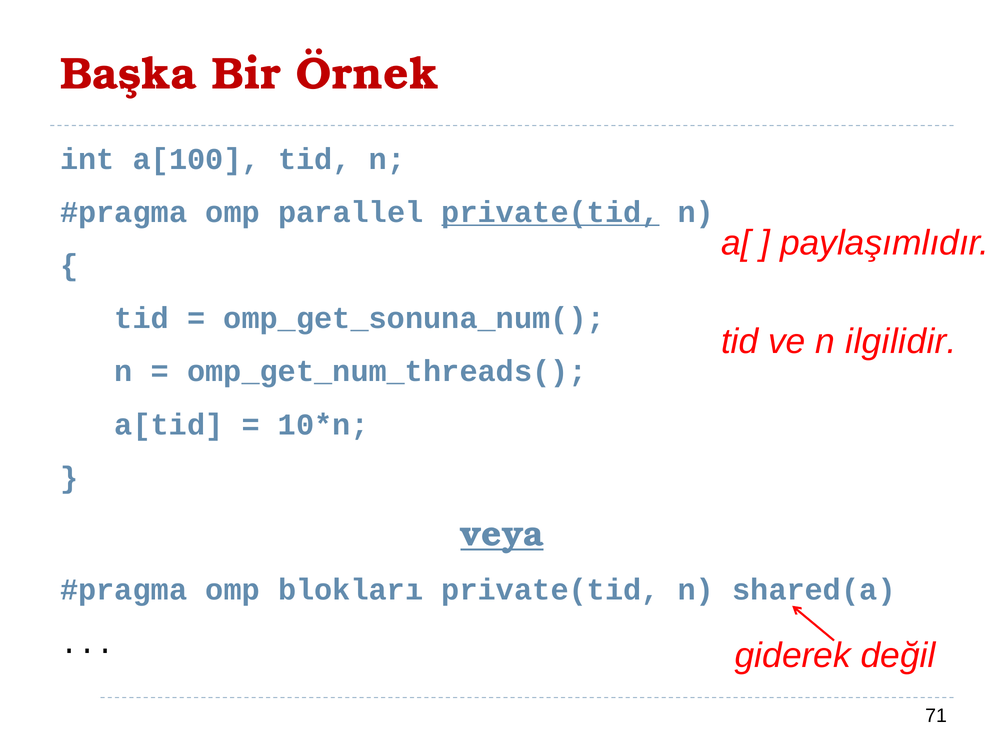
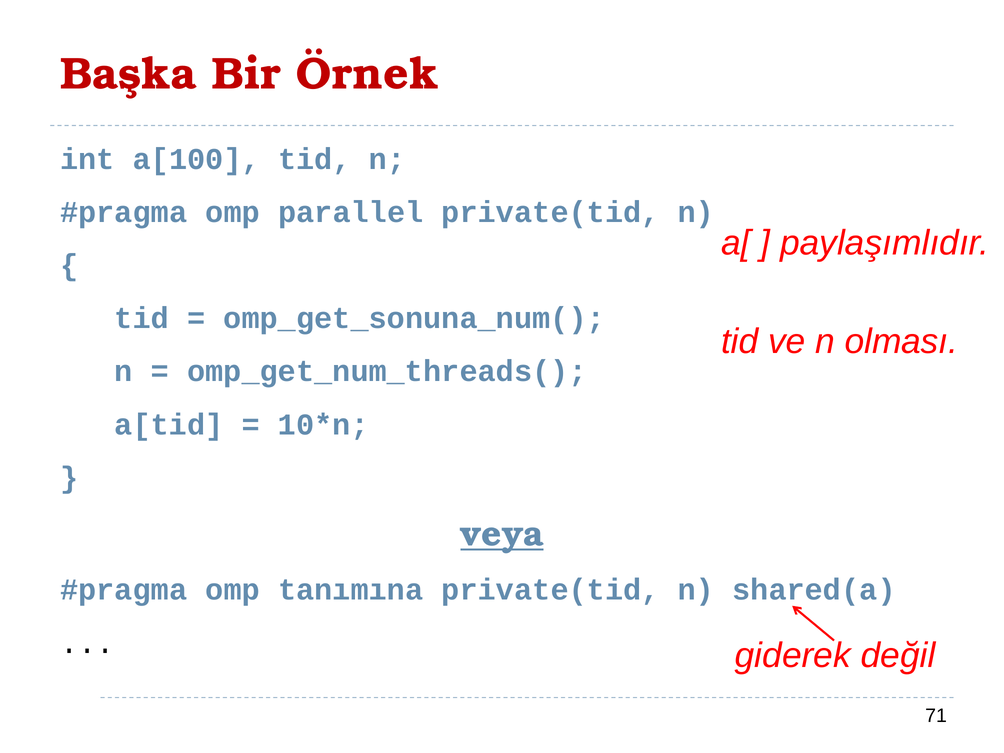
private(tid underline: present -> none (550, 212)
ilgilidir: ilgilidir -> olması (901, 341)
blokları: blokları -> tanımına (351, 590)
